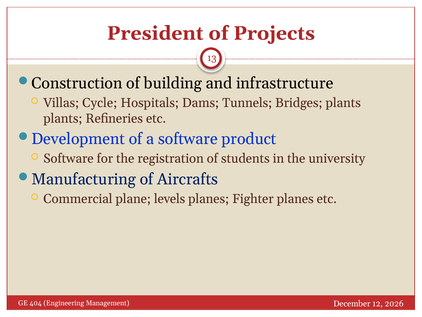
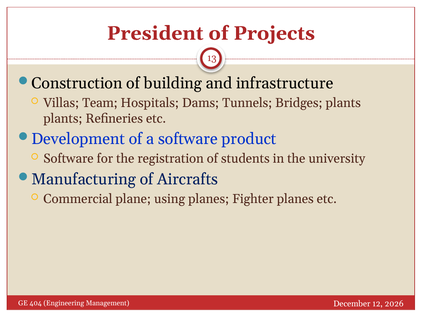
Cycle: Cycle -> Team (100, 103)
levels: levels -> using (170, 199)
